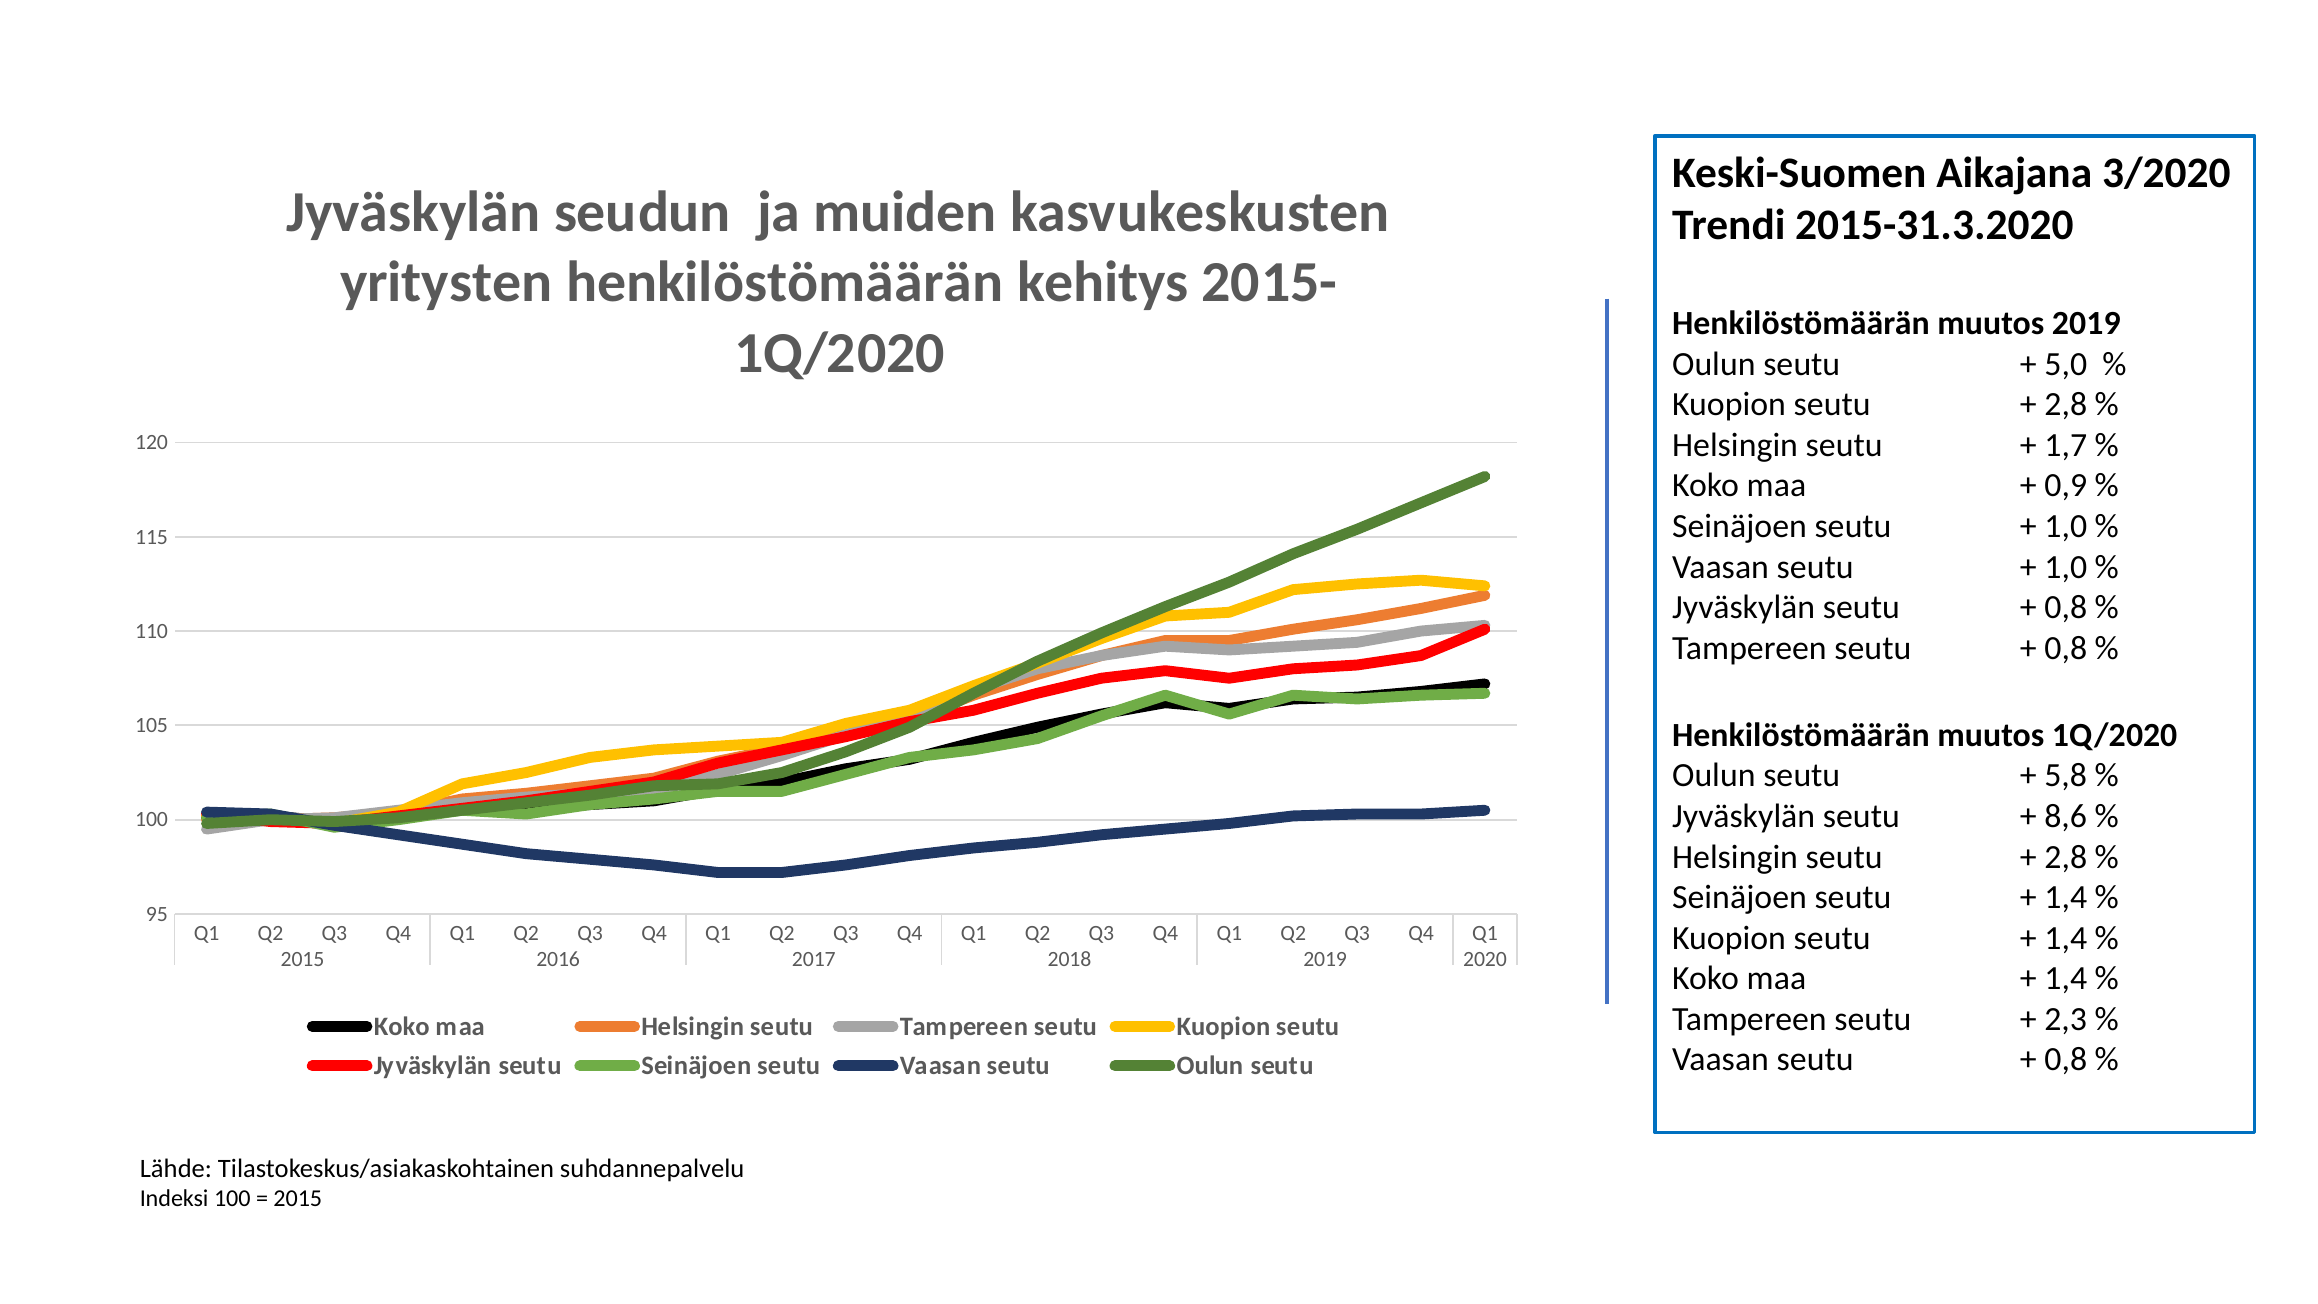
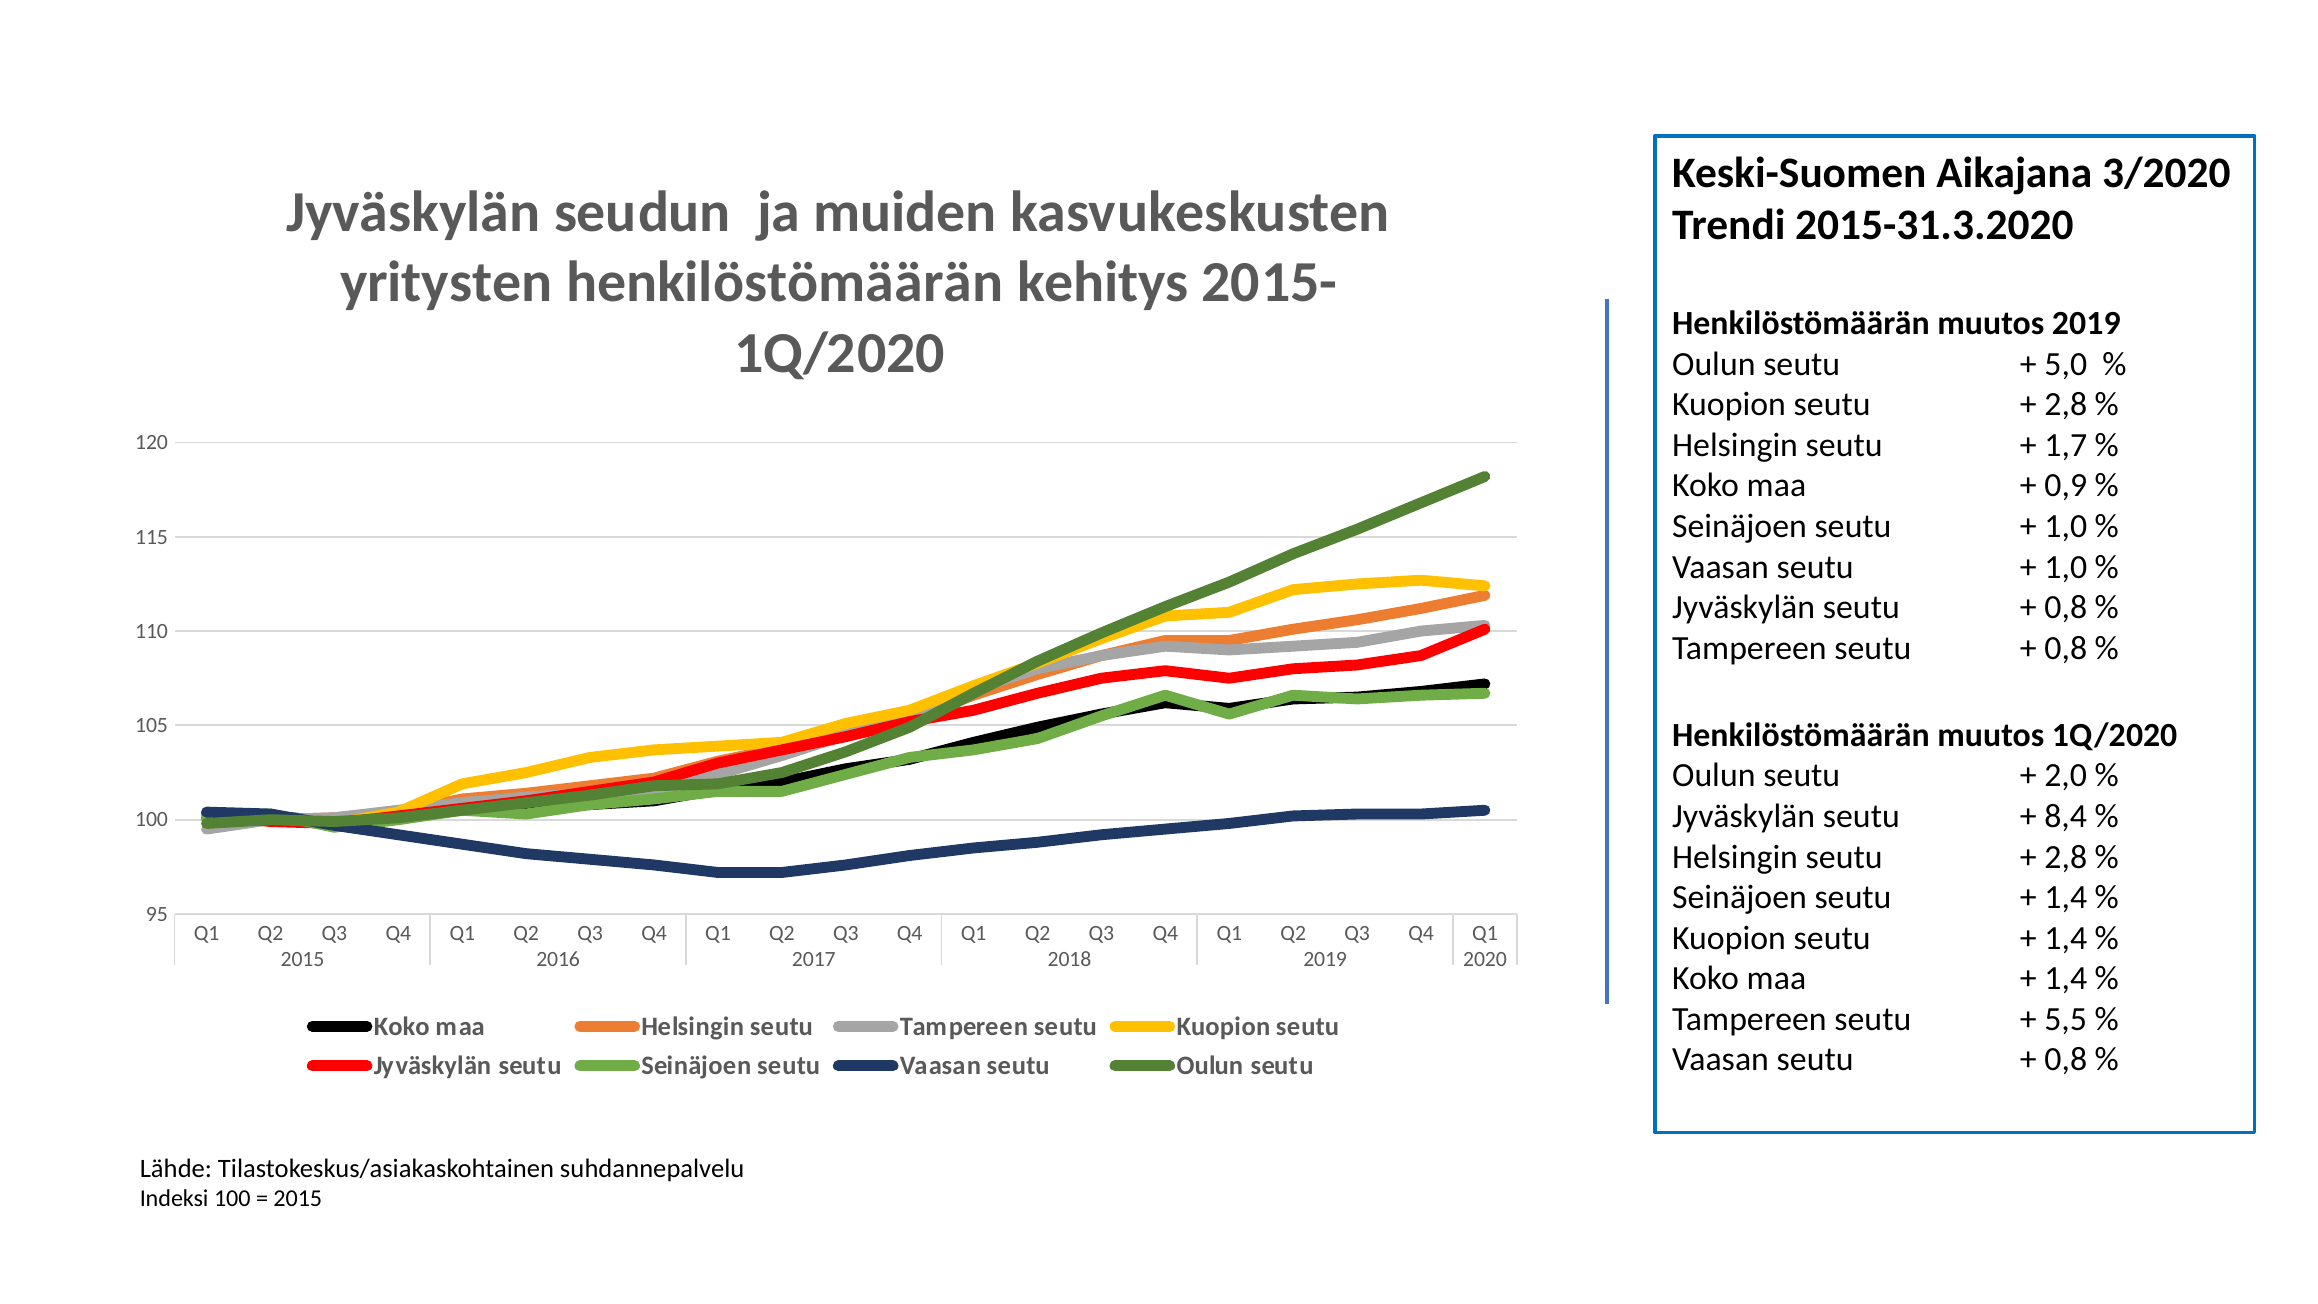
5,8: 5,8 -> 2,0 (2066, 776)
8,6: 8,6 -> 8,4 (2066, 816)
2,3: 2,3 -> 5,5 (2066, 1019)
